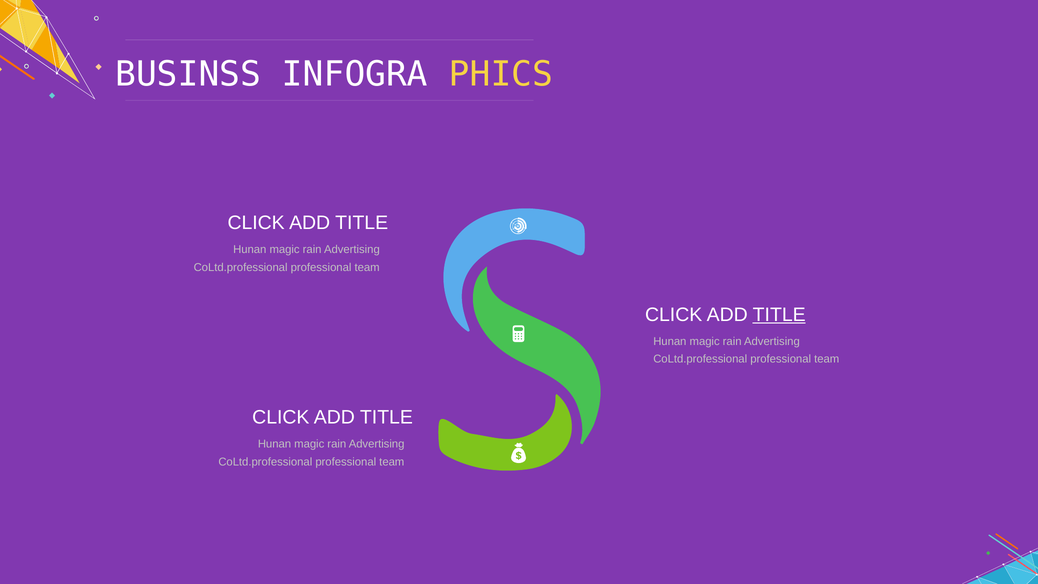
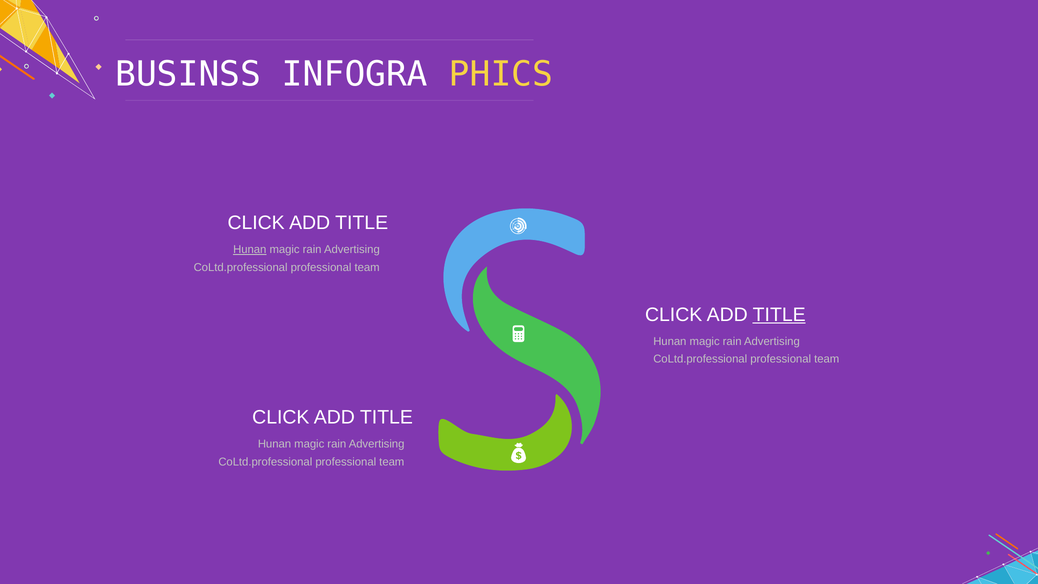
Hunan underline: none -> present (250, 250)
